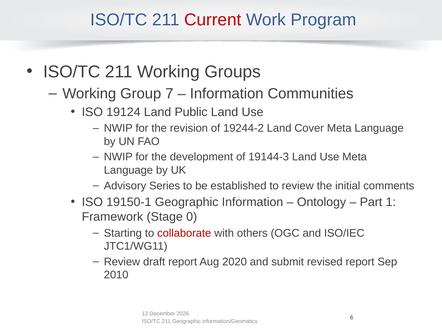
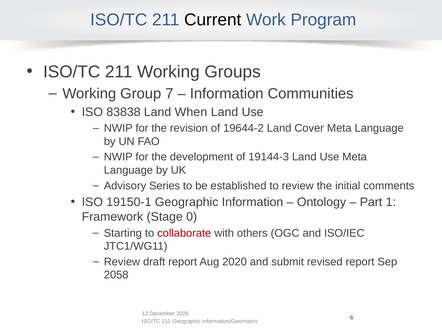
Current colour: red -> black (213, 20)
19124: 19124 -> 83838 (123, 112)
Public: Public -> When (191, 112)
19244-2: 19244-2 -> 19644-2 (243, 129)
2010: 2010 -> 2058 (116, 275)
